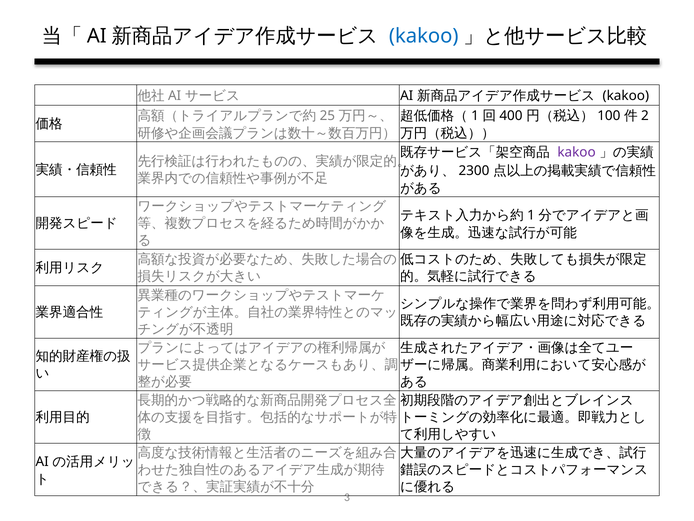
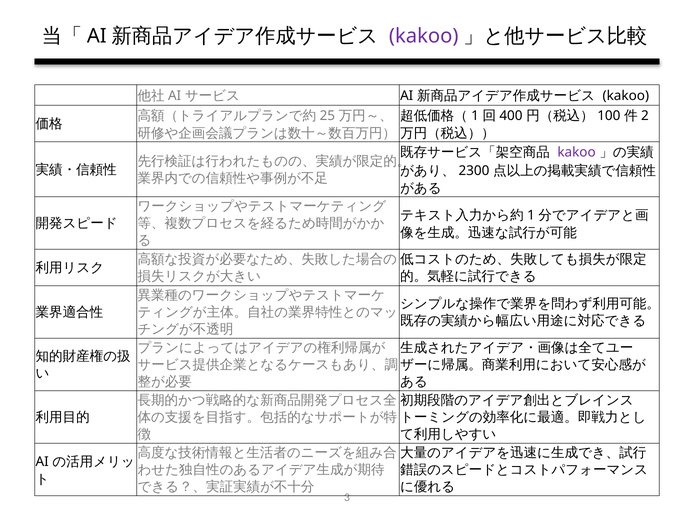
kakoo colour: blue -> purple (424, 36)
